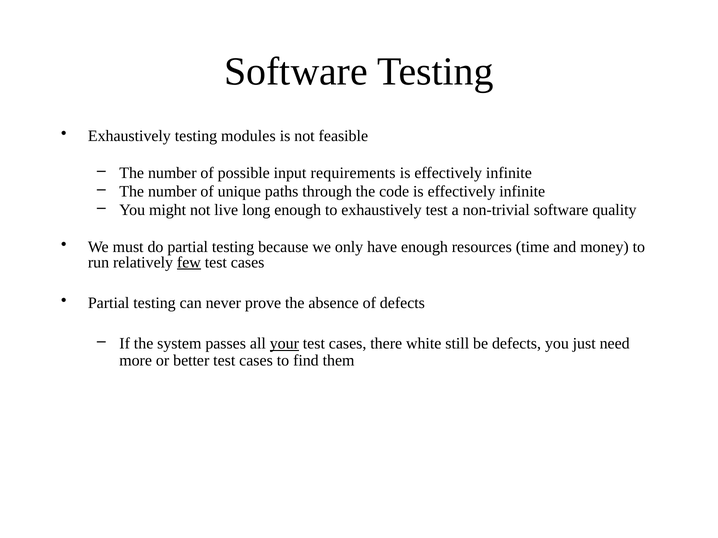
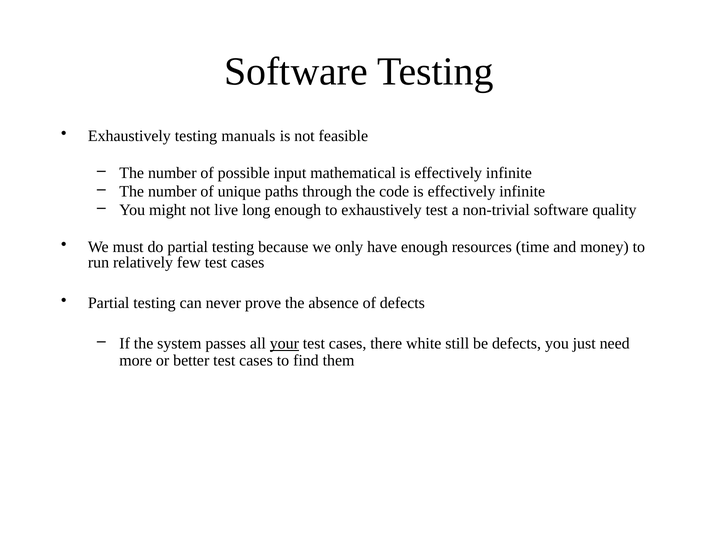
modules: modules -> manuals (248, 136)
requirements: requirements -> mathematical (353, 173)
few underline: present -> none (189, 263)
